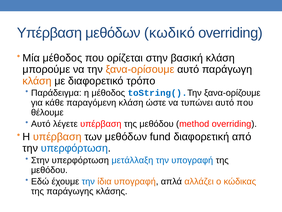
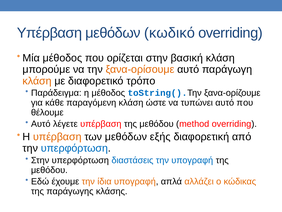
fund: fund -> εξής (160, 136)
μετάλλαξη: μετάλλαξη -> διαστάσεις (132, 160)
την colour: blue -> orange (88, 181)
